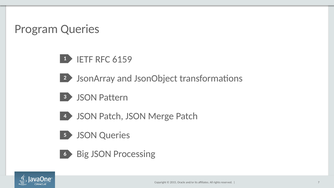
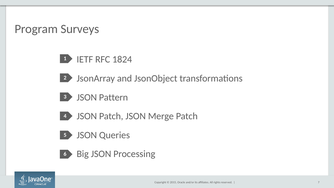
Program Queries: Queries -> Surveys (80, 29)
6159: 6159 -> 1824 (122, 59)
